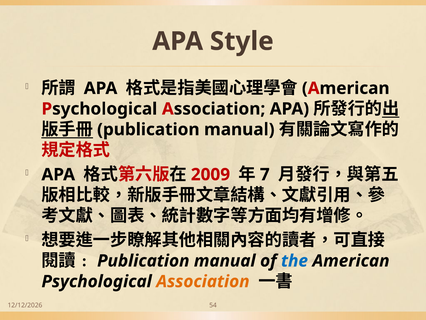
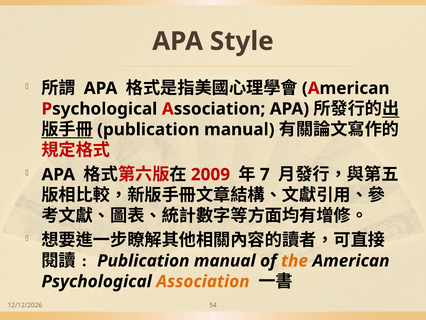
the colour: blue -> orange (294, 260)
